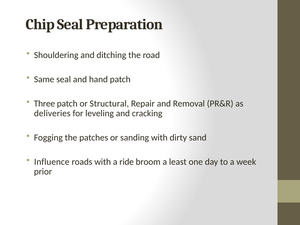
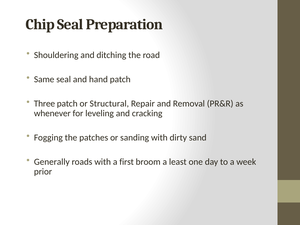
deliveries: deliveries -> whenever (52, 113)
Influence: Influence -> Generally (52, 162)
ride: ride -> first (127, 162)
